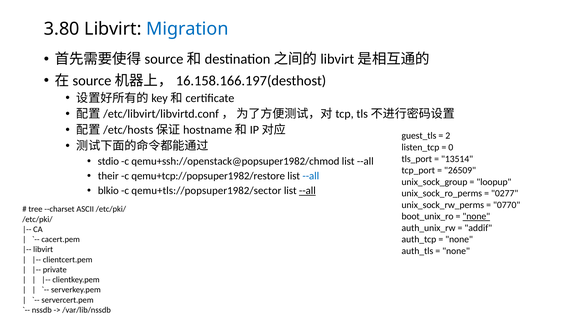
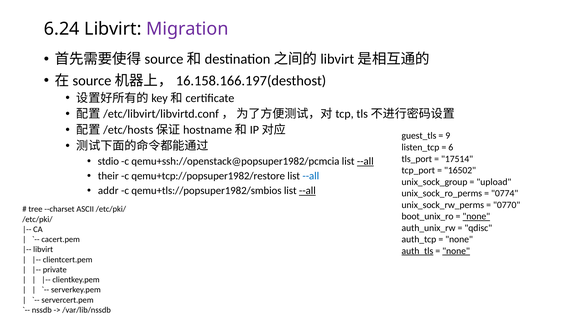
3.80: 3.80 -> 6.24 (62, 29)
Migration colour: blue -> purple (187, 29)
2: 2 -> 9 (448, 136)
0: 0 -> 6 (451, 147)
13514: 13514 -> 17514 (457, 159)
qemu+ssh://openstack@popsuper1982/chmod: qemu+ssh://openstack@popsuper1982/chmod -> qemu+ssh://openstack@popsuper1982/pcmcia (235, 161)
--all underline: none -> present (365, 161)
26509: 26509 -> 16502 (460, 170)
loopup: loopup -> upload (494, 182)
blkio: blkio -> addr (108, 191)
qemu+tls://popsuper1982/sector: qemu+tls://popsuper1982/sector -> qemu+tls://popsuper1982/smbios (206, 191)
0277: 0277 -> 0774 (505, 193)
addif: addif -> qdisc (478, 228)
auth_tls underline: none -> present (417, 251)
none underline: none -> present (456, 251)
